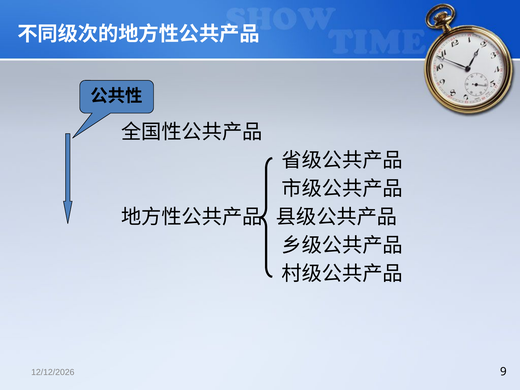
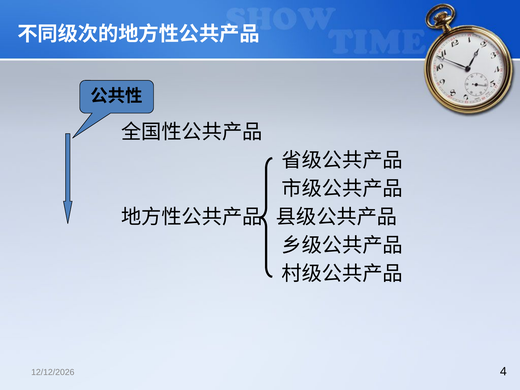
9: 9 -> 4 (503, 372)
